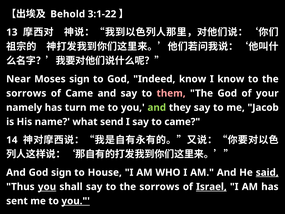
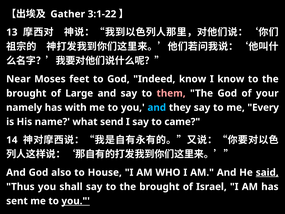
Behold: Behold -> Gather (68, 14)
Moses sign: sign -> feet (79, 79)
sorrows: sorrows -> brought (26, 93)
of Came: Came -> Large (79, 93)
turn: turn -> with (76, 107)
and colour: light green -> light blue (157, 107)
Jacob: Jacob -> Every (263, 107)
God sign: sign -> also (61, 172)
you underline: present -> none (47, 187)
say to the sorrows: sorrows -> brought (159, 187)
Israel underline: present -> none (211, 187)
